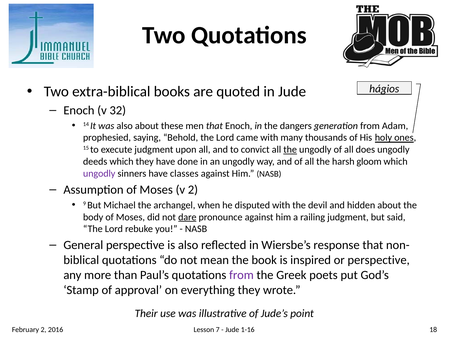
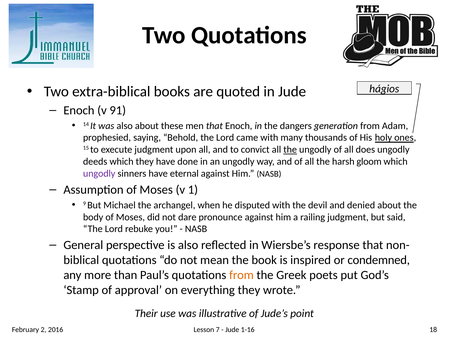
32: 32 -> 91 (118, 110)
classes: classes -> eternal (184, 173)
v 2: 2 -> 1 (193, 190)
hidden: hidden -> denied (361, 205)
dare underline: present -> none (187, 217)
or perspective: perspective -> condemned (379, 260)
from colour: purple -> orange (241, 275)
